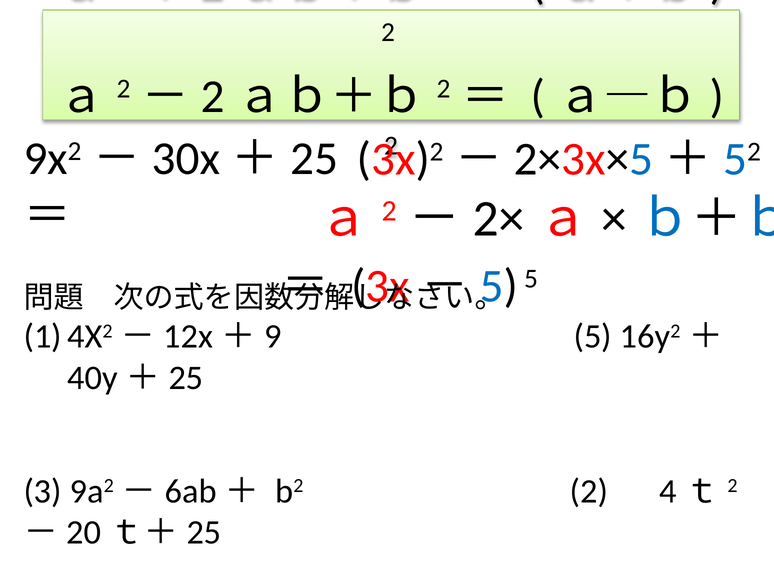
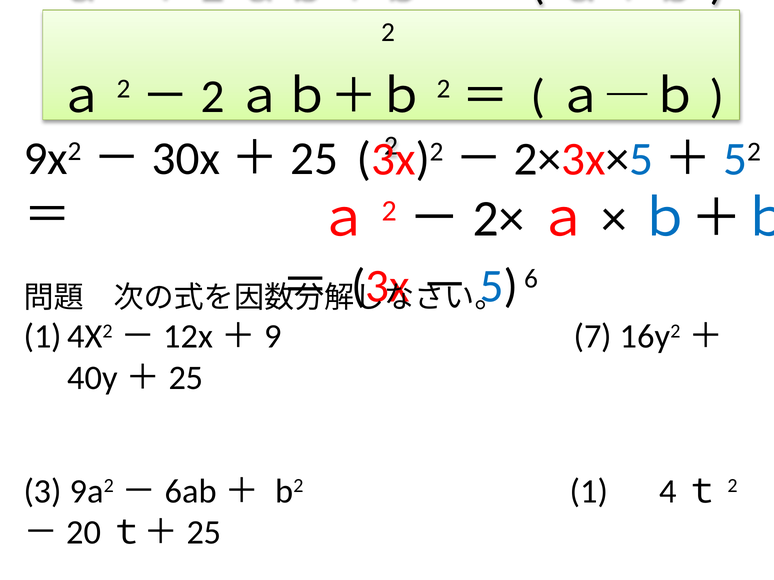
5: 5 -> 6 (531, 279)
5: 5 -> 7 (593, 337)
b2 2: 2 -> 1 (589, 492)
